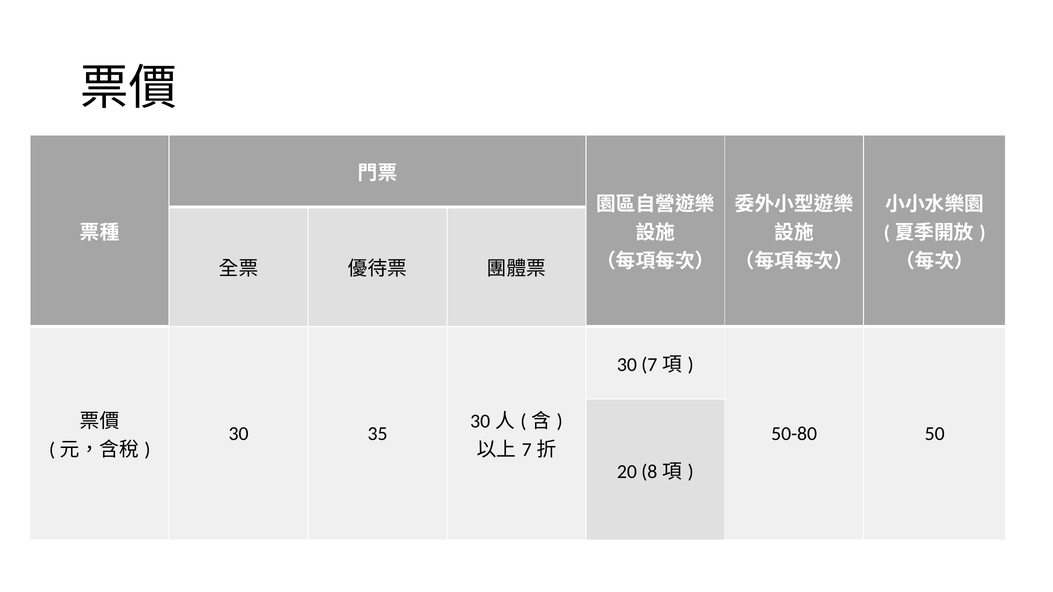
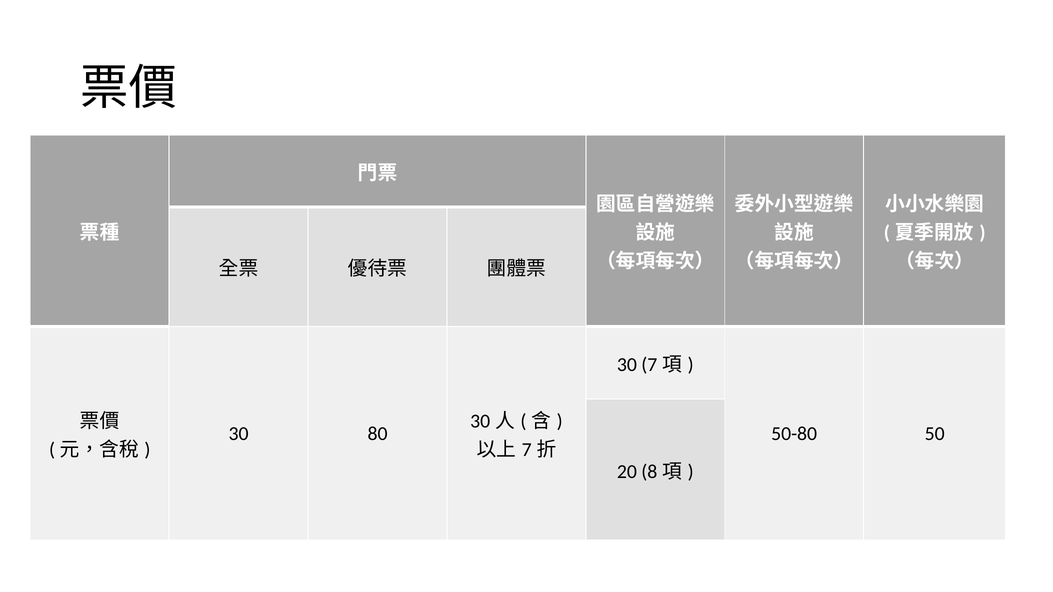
35: 35 -> 80 (378, 434)
